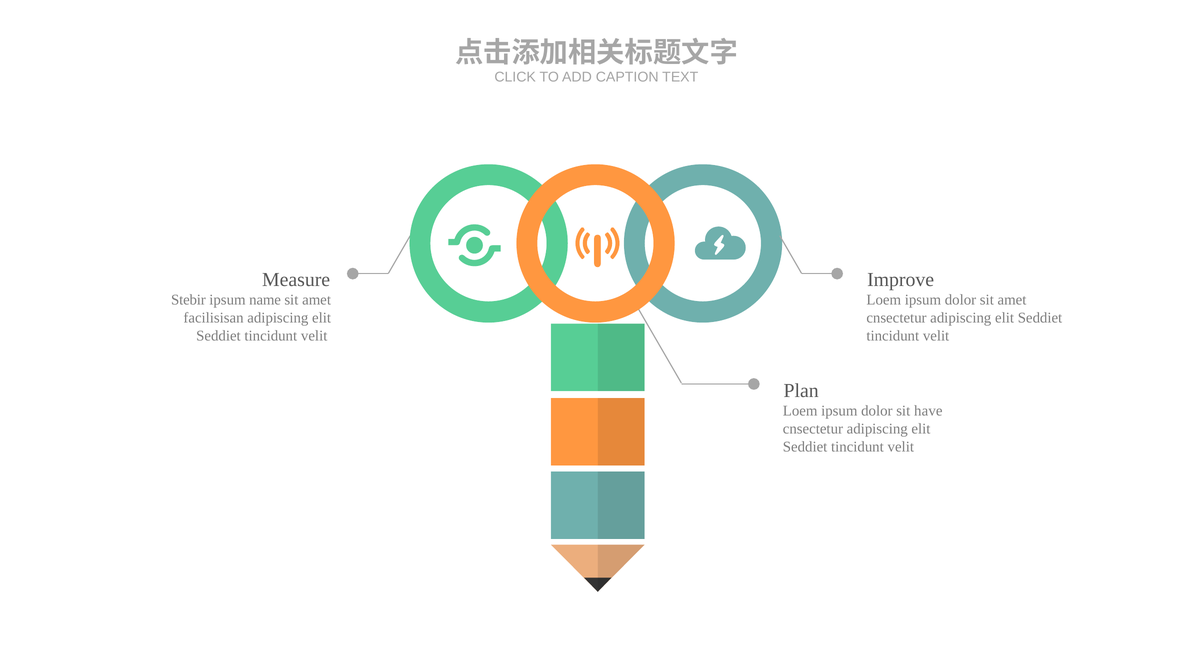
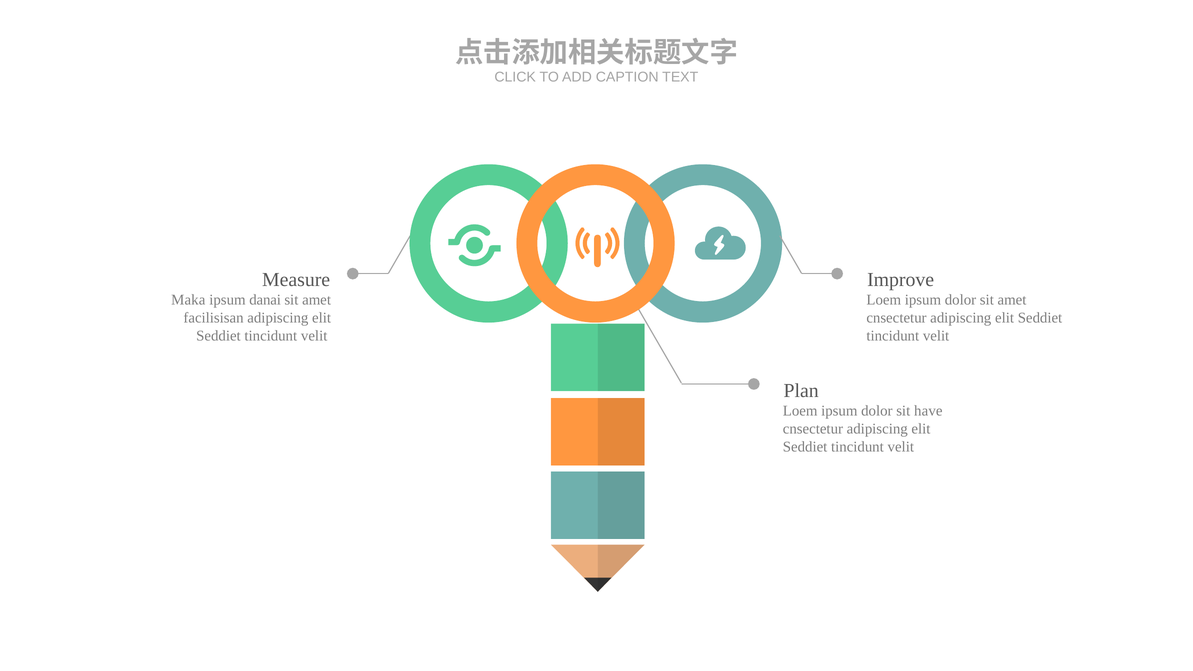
Stebir: Stebir -> Maka (188, 300)
name: name -> danai (265, 300)
